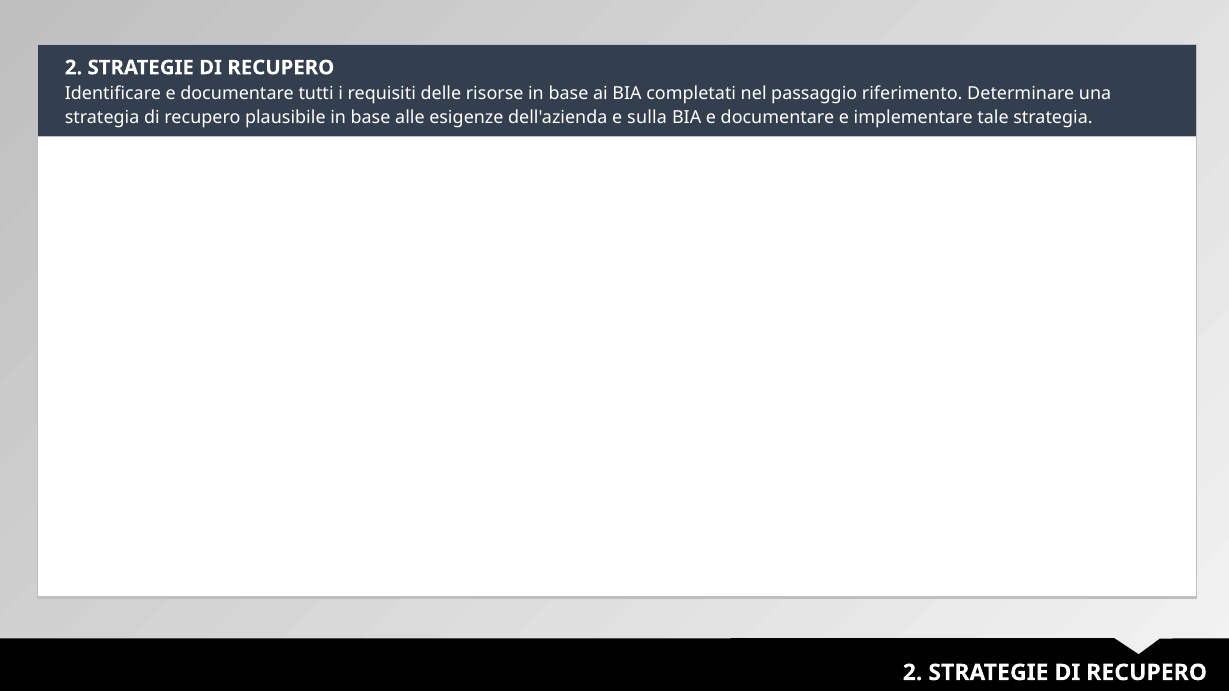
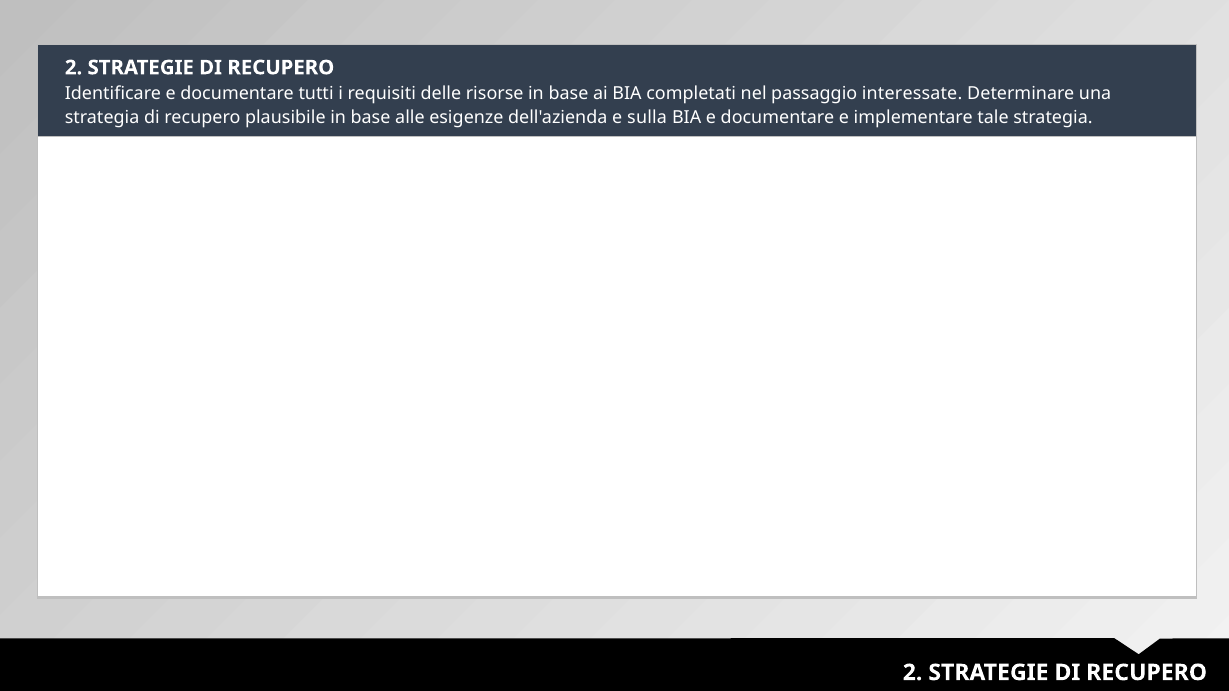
riferimento: riferimento -> interessate (912, 94)
